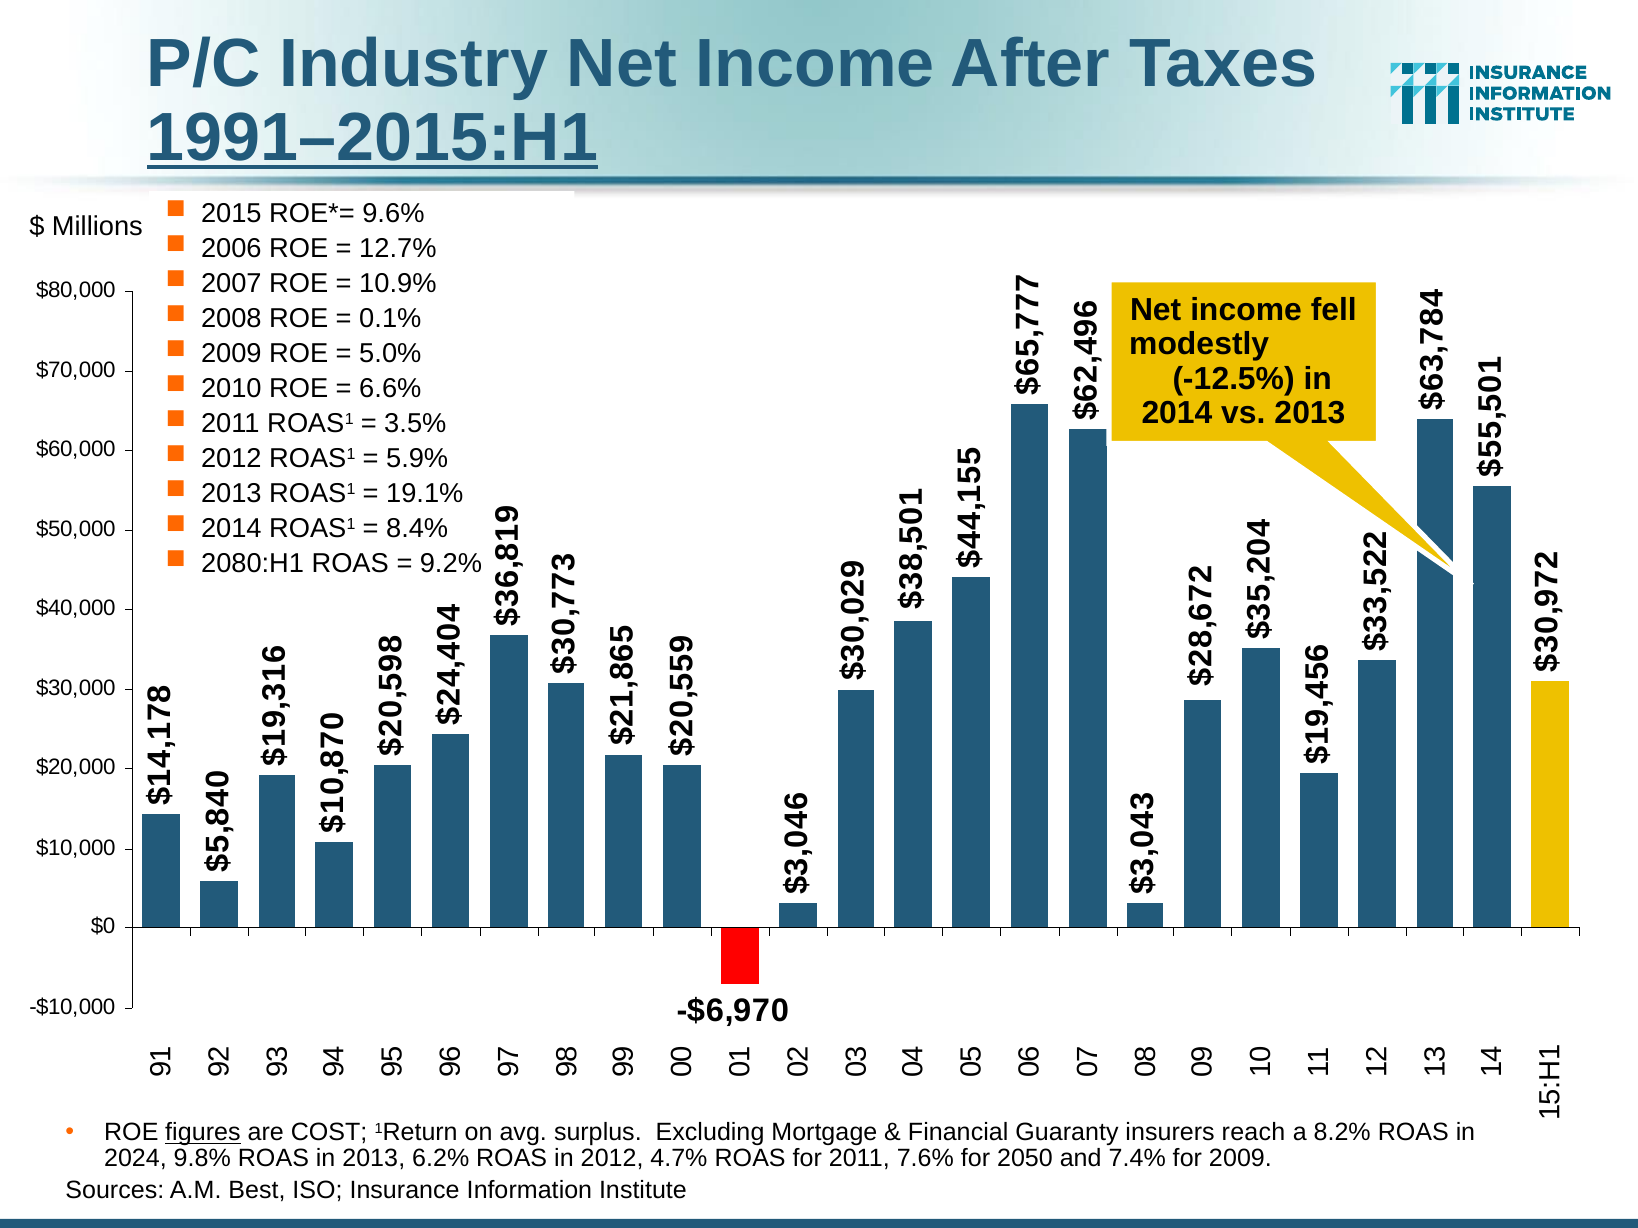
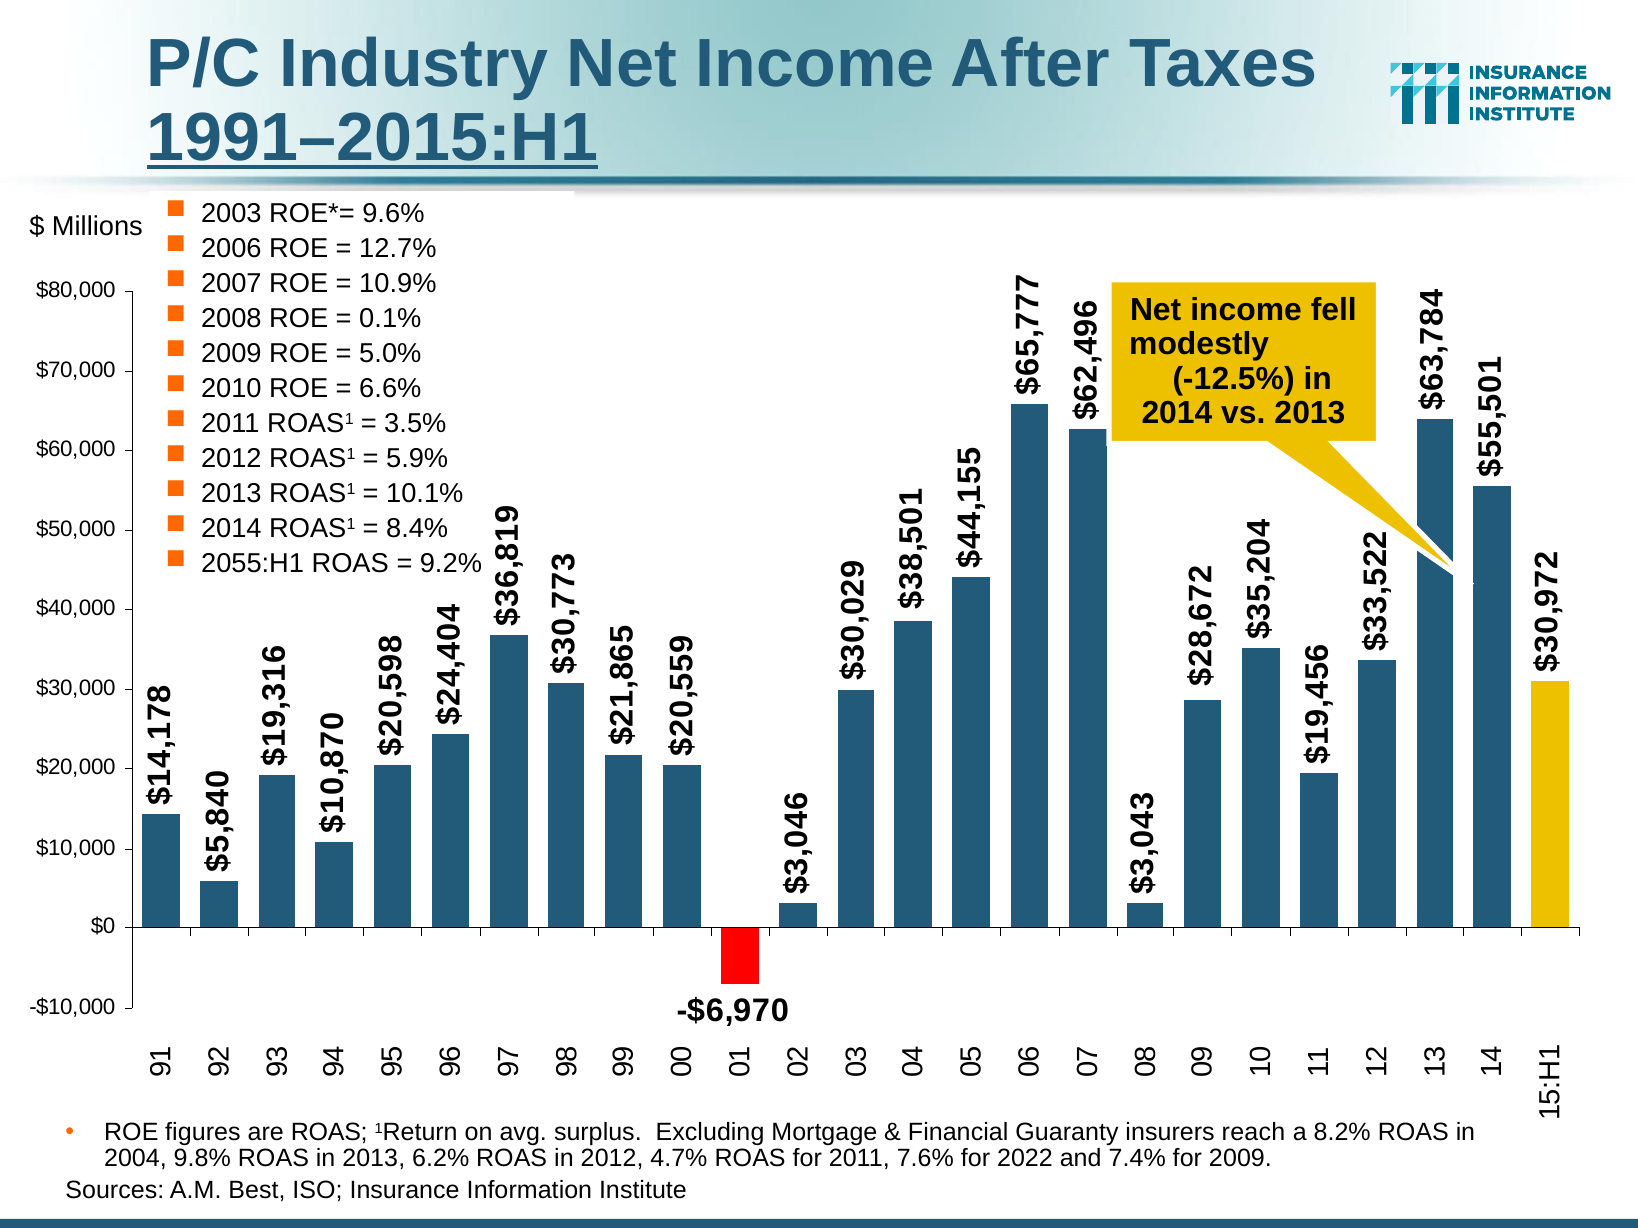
2015: 2015 -> 2003 (231, 214)
19.1%: 19.1% -> 10.1% (425, 494)
2080:H1: 2080:H1 -> 2055:H1 (253, 564)
figures underline: present -> none (203, 1133)
are COST: COST -> ROAS (329, 1133)
2024: 2024 -> 2004 (135, 1159)
2050: 2050 -> 2022 (1025, 1159)
